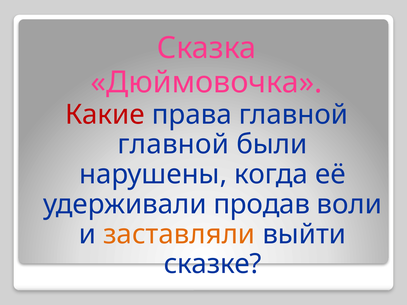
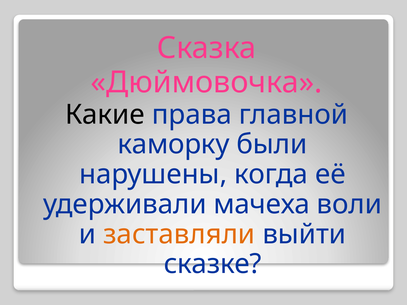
Какие colour: red -> black (105, 115)
главной: главной -> каморку (174, 145)
продав: продав -> мачеха (262, 204)
